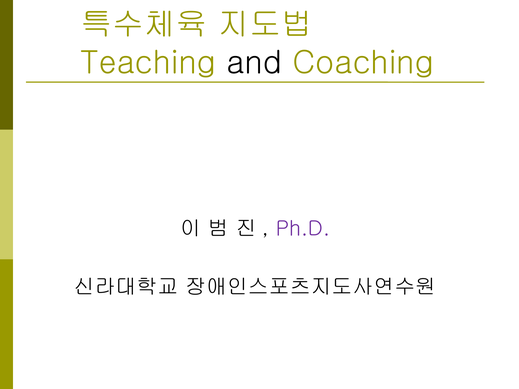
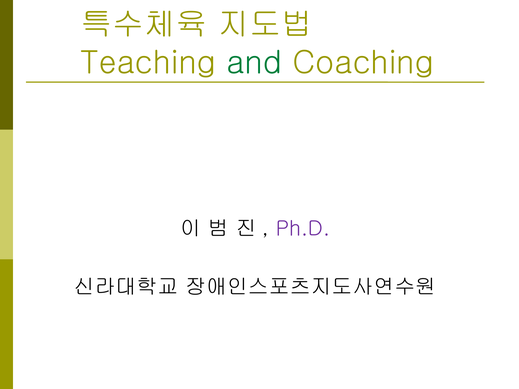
and colour: black -> green (254, 63)
